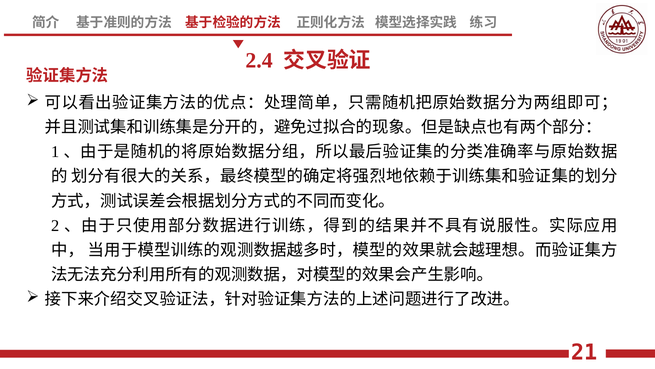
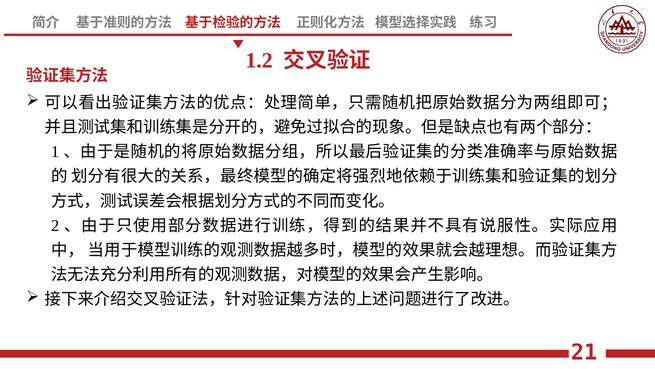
2.4: 2.4 -> 1.2 (259, 60)
